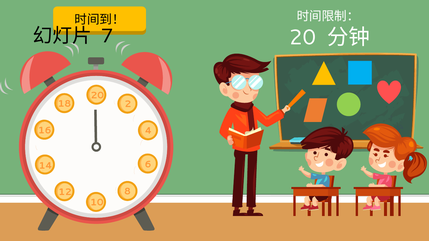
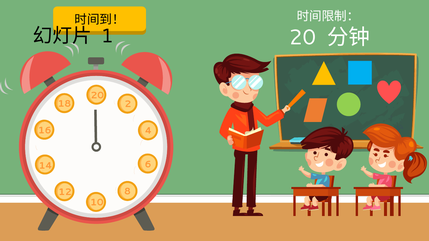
7: 7 -> 1 (107, 36)
